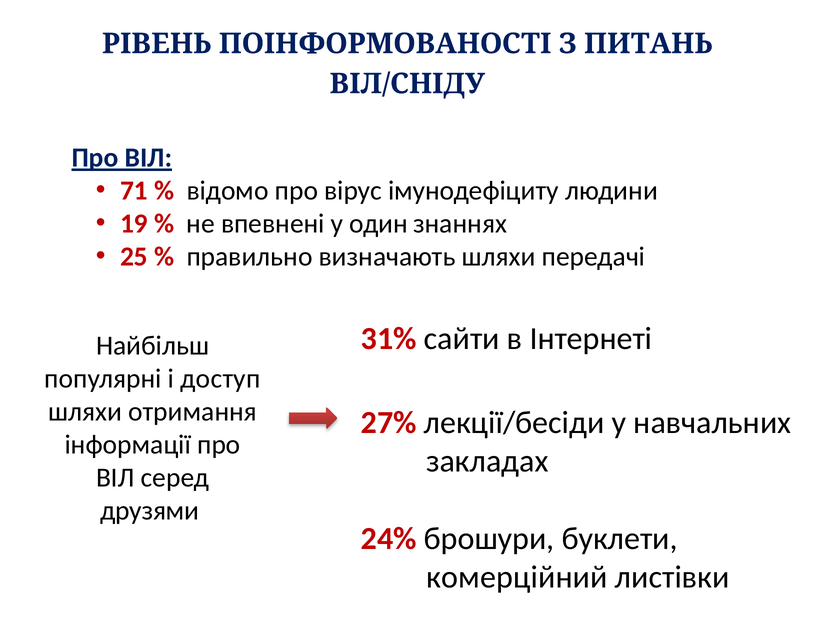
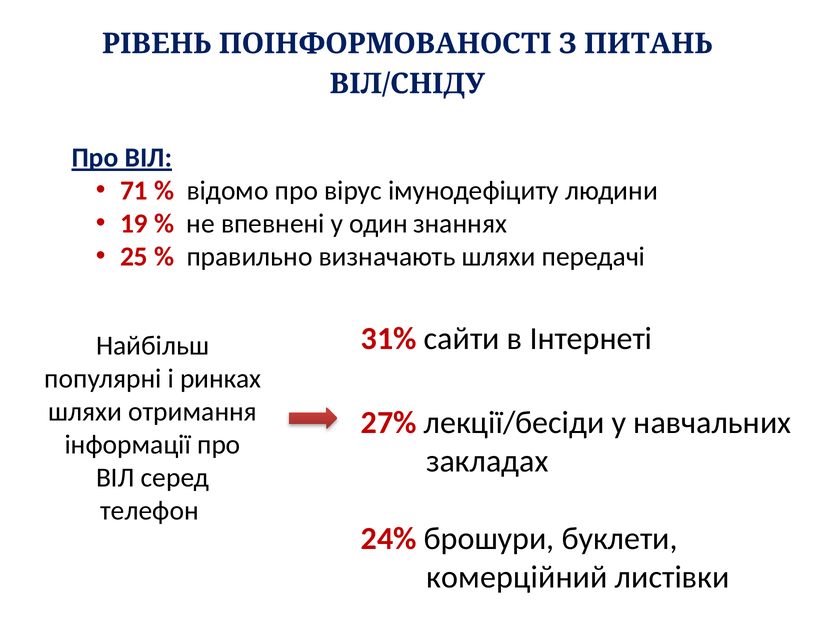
доступ: доступ -> ринках (221, 379)
друзями: друзями -> телефон (149, 511)
